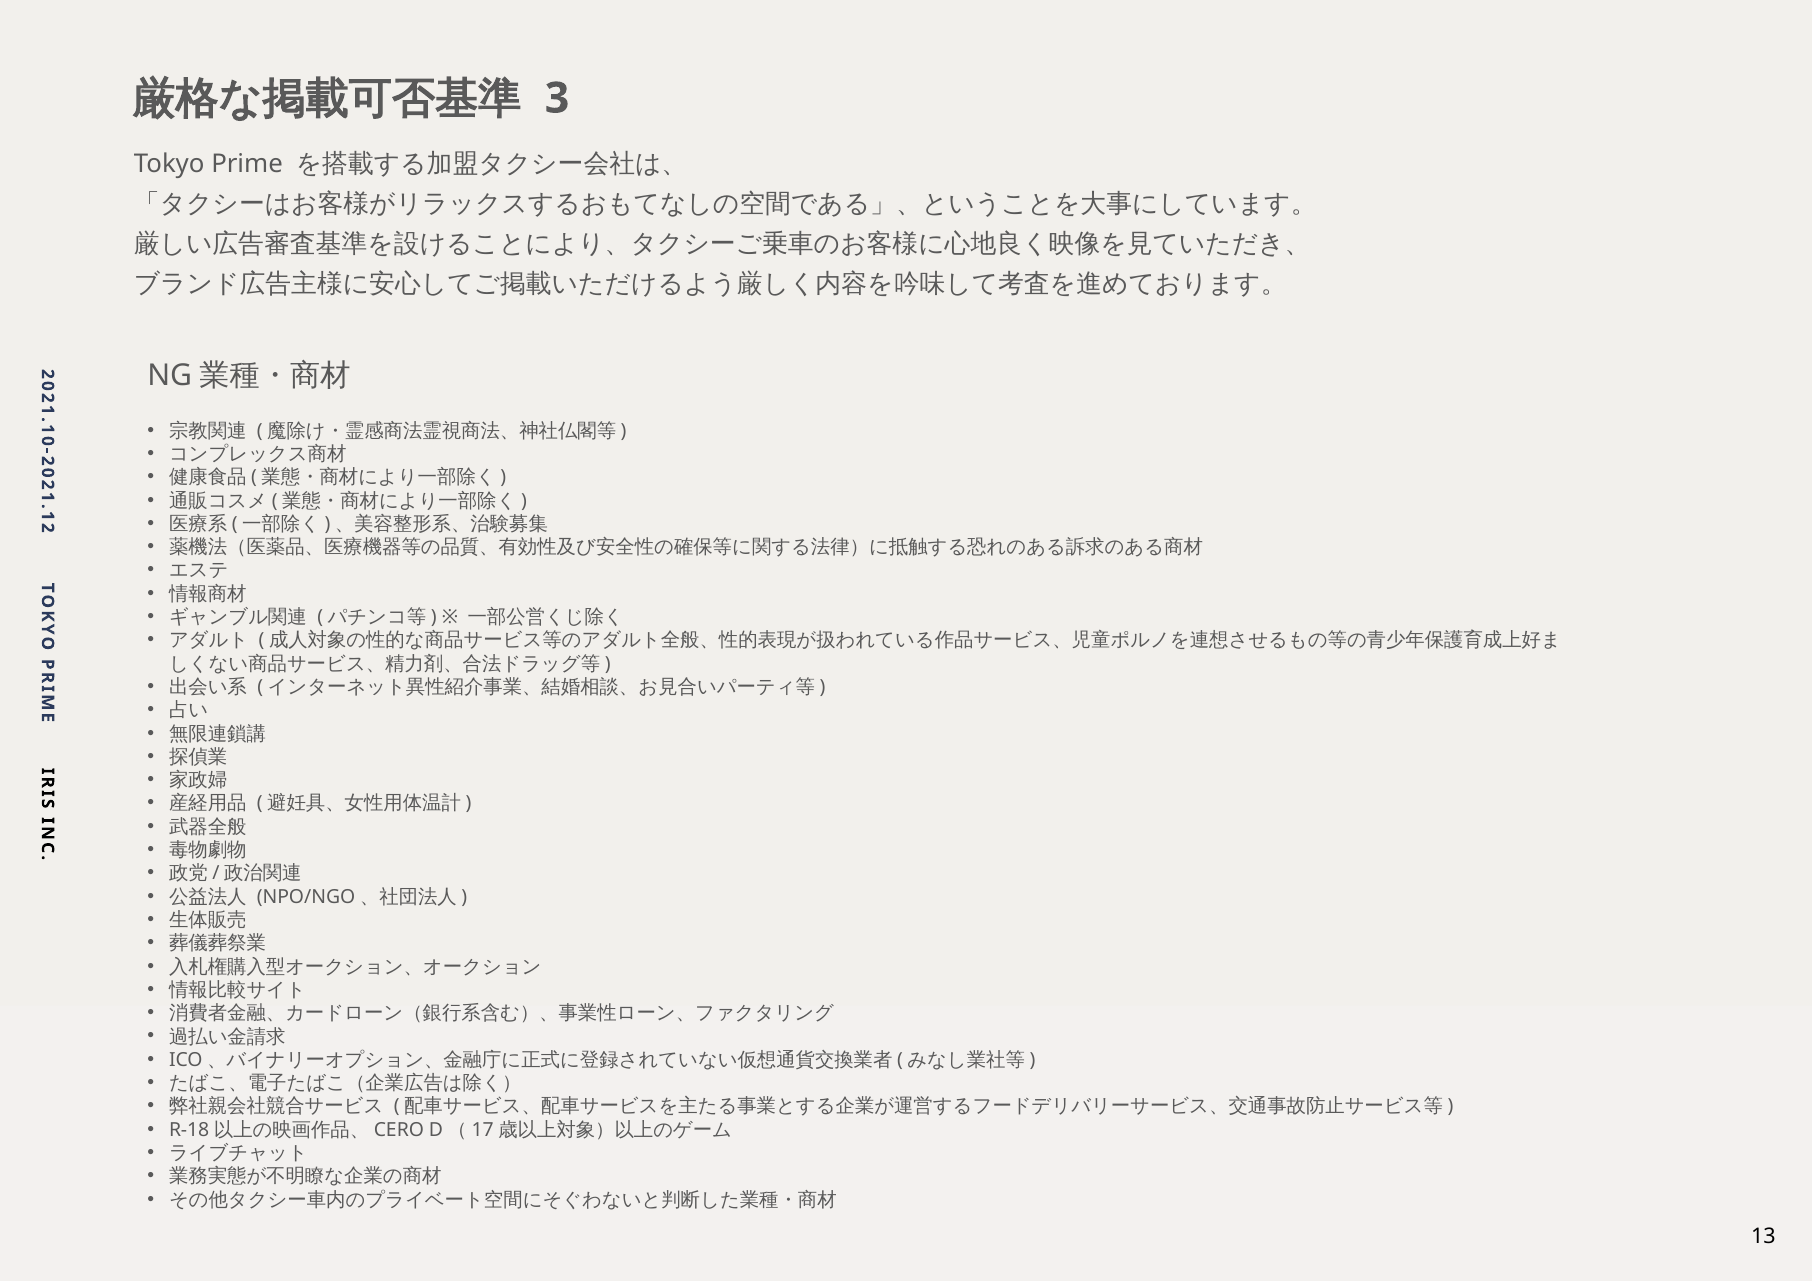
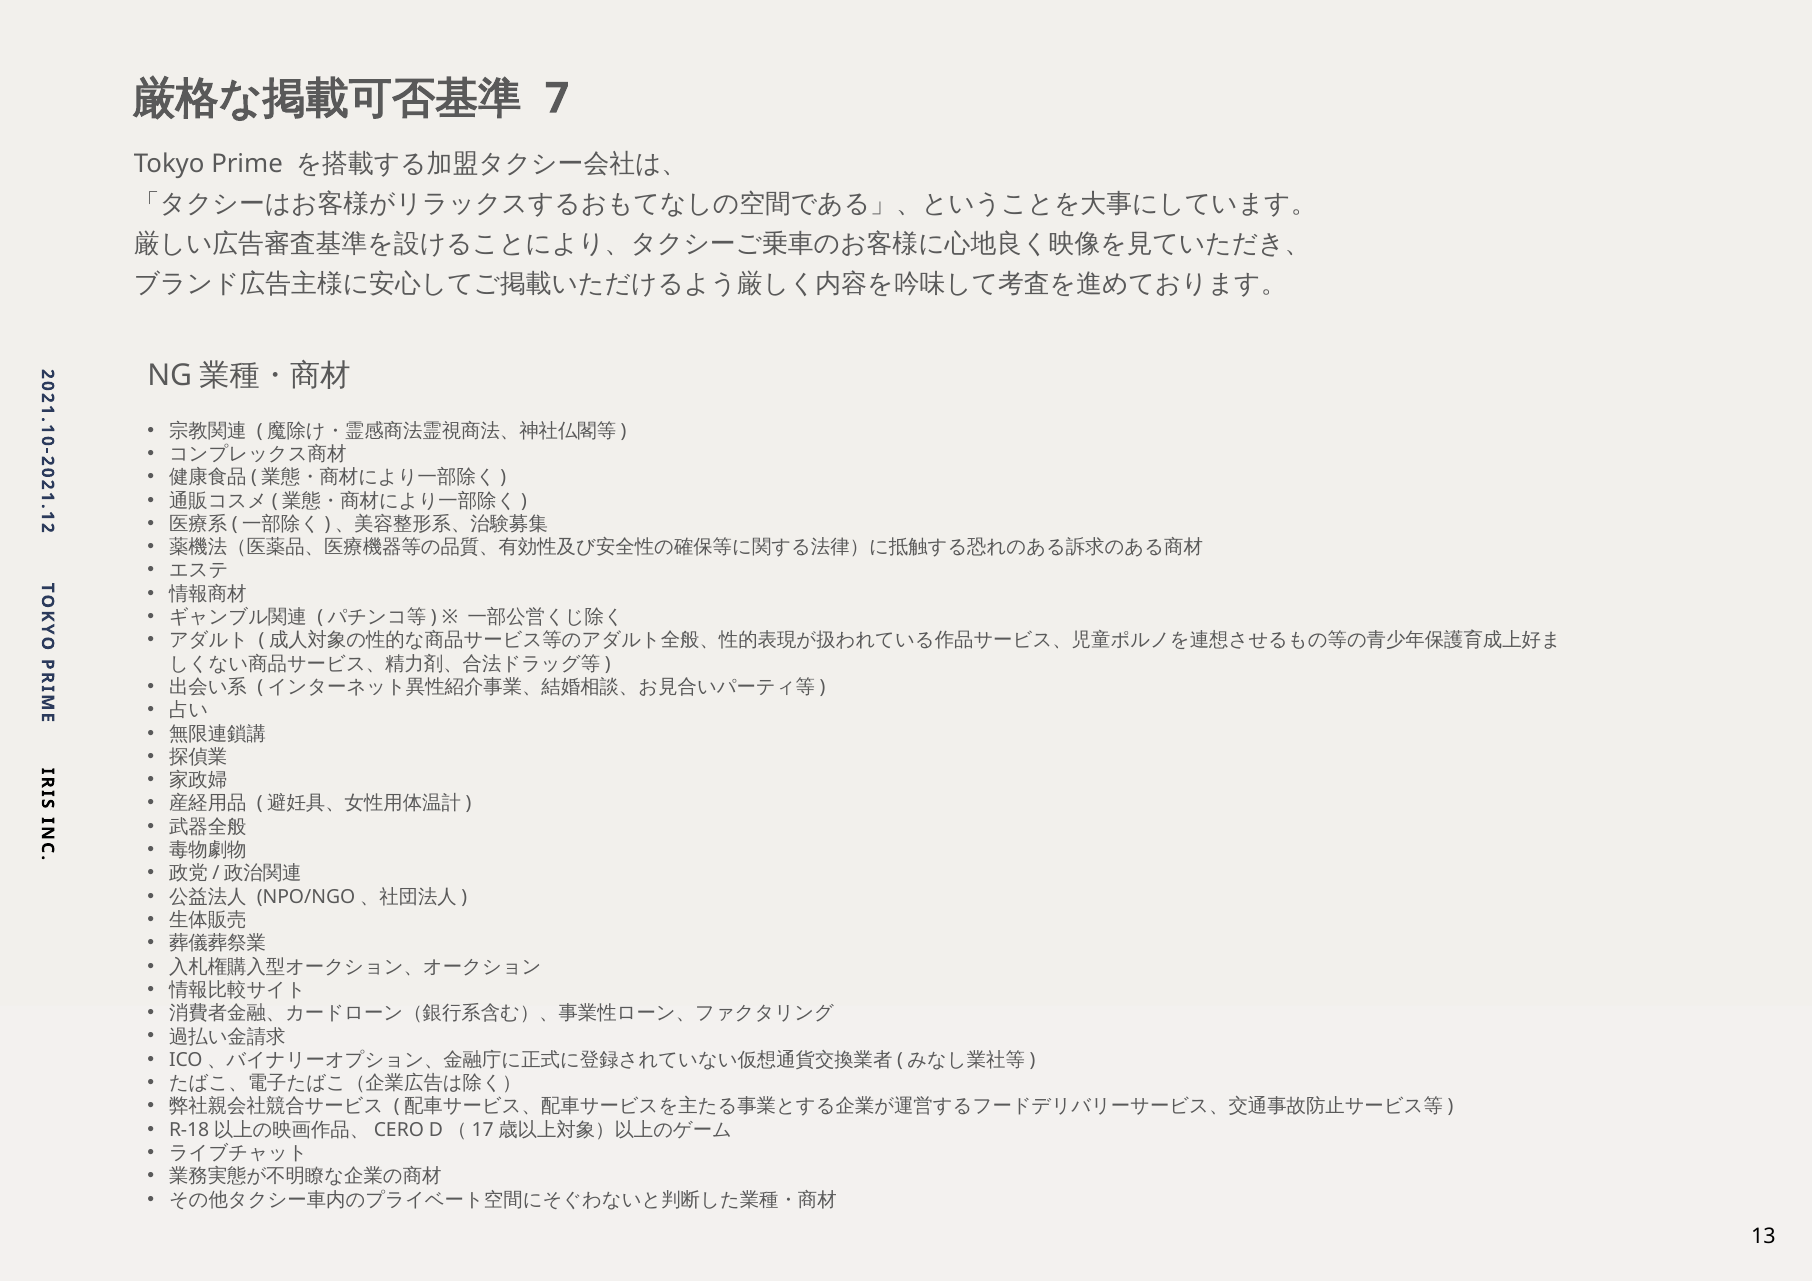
3: 3 -> 7 (557, 98)
